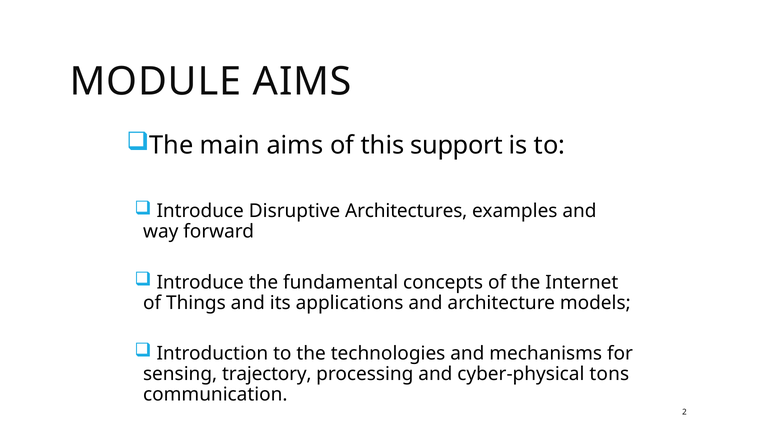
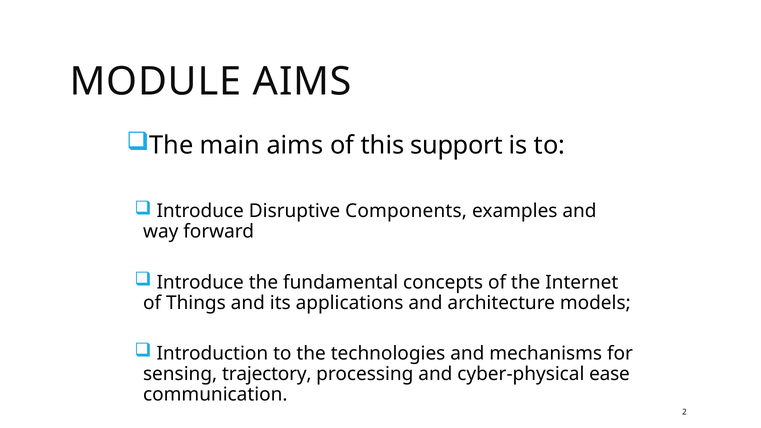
Architectures: Architectures -> Components (406, 211)
tons: tons -> ease (609, 374)
